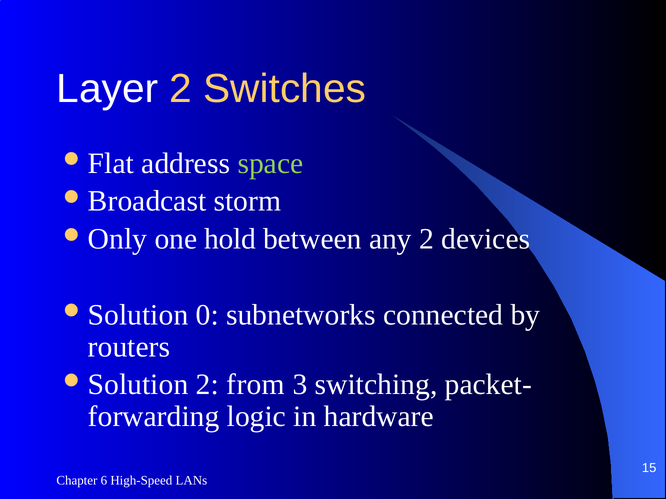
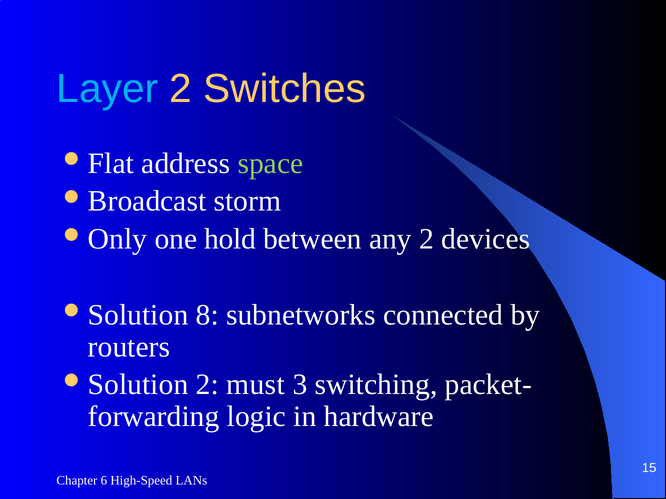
Layer colour: white -> light blue (107, 89)
0: 0 -> 8 (207, 315)
from: from -> must (256, 385)
